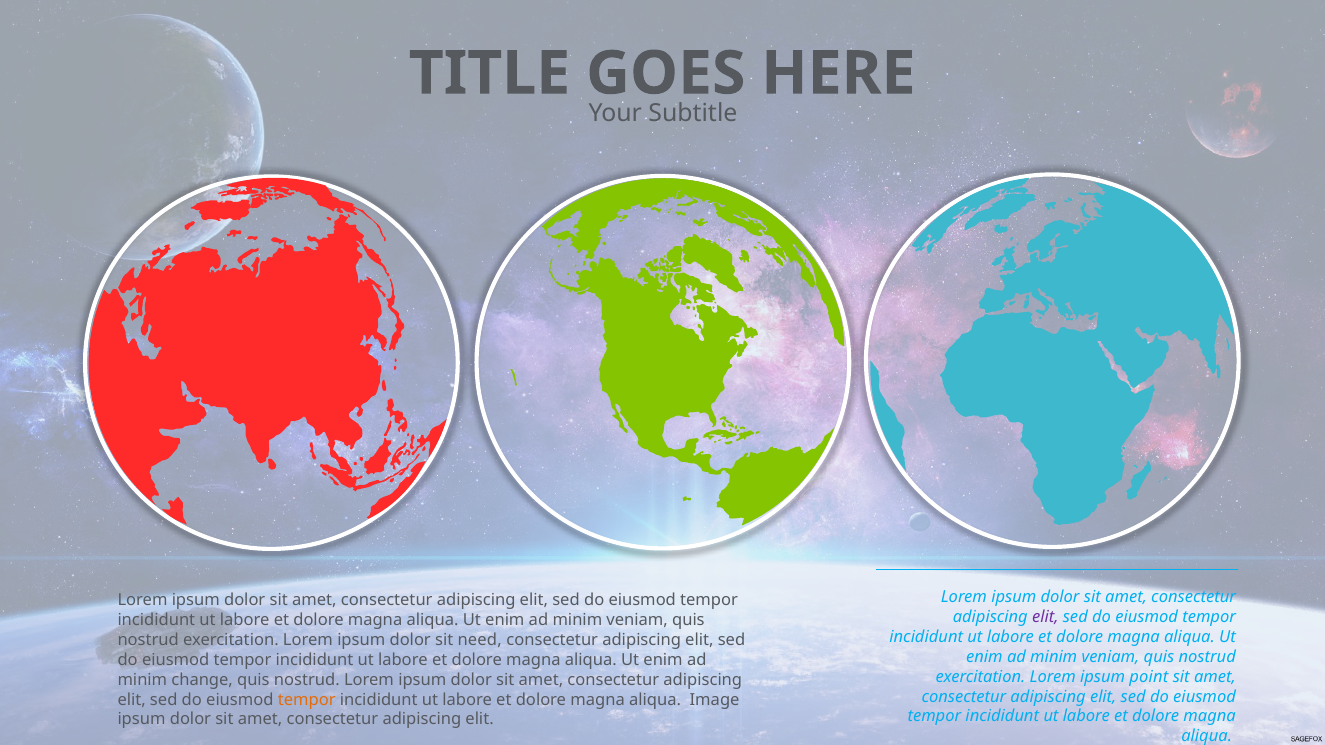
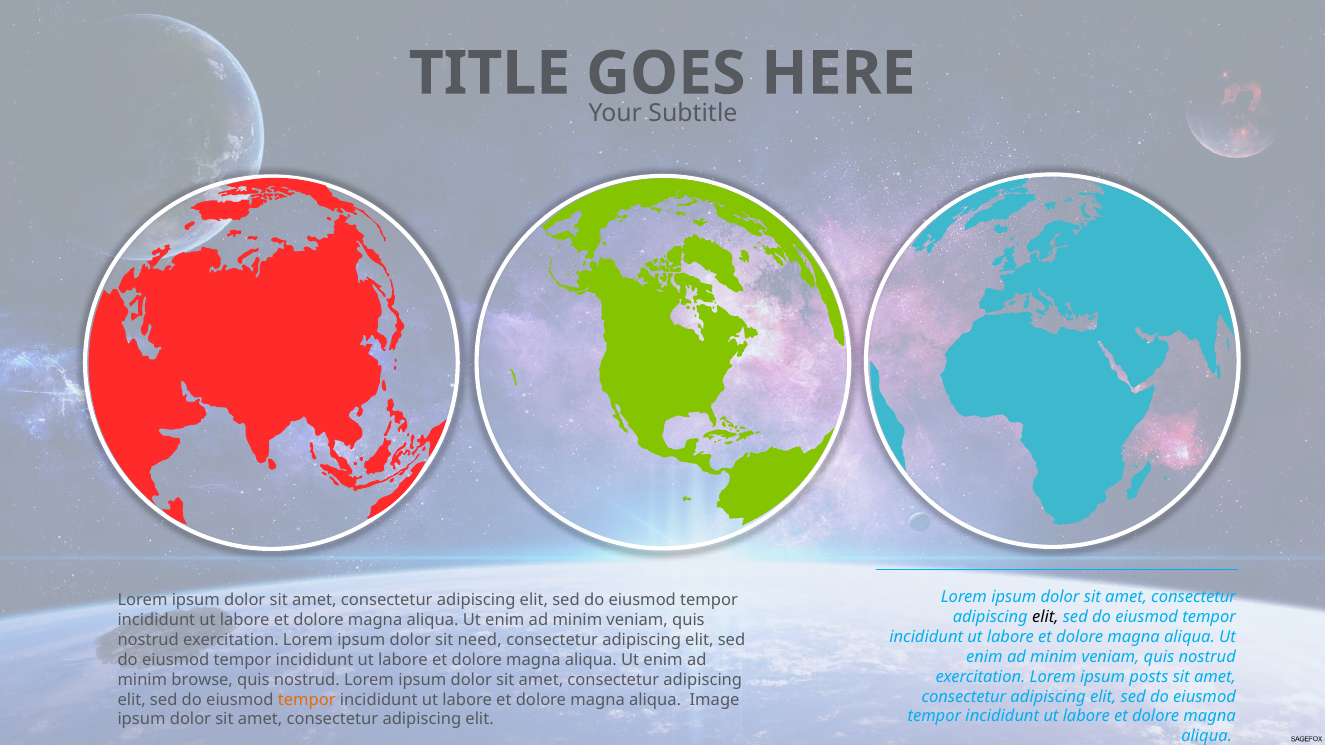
elit colour: purple -> black (1045, 617)
point: point -> posts (1149, 677)
change: change -> browse (202, 680)
